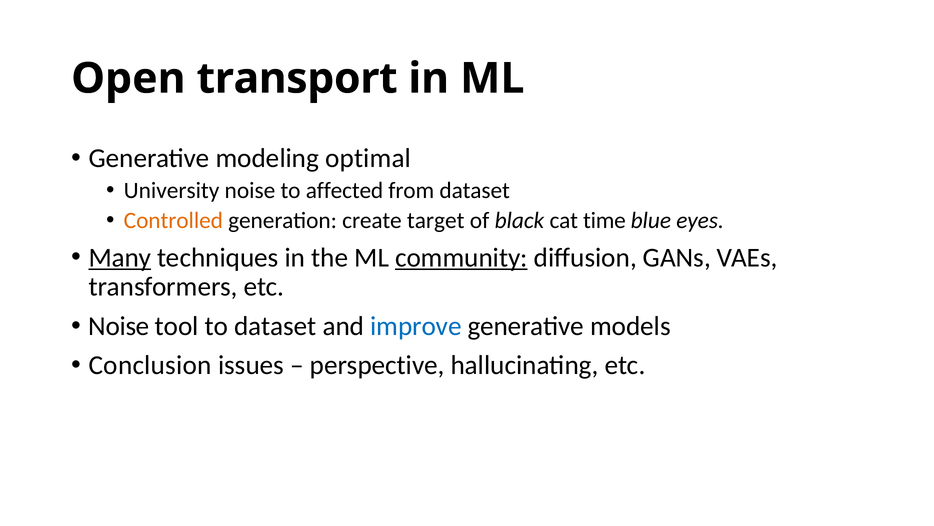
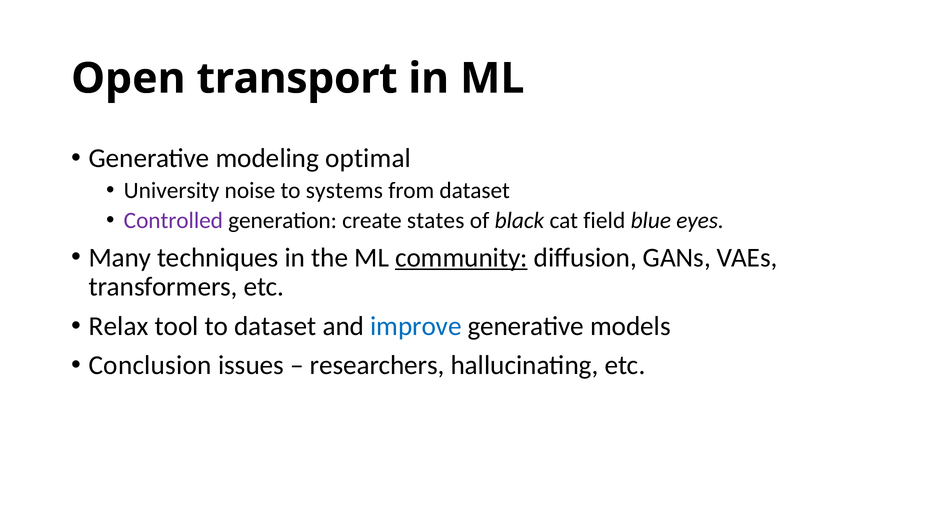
affected: affected -> systems (344, 190)
Controlled colour: orange -> purple (173, 220)
target: target -> states (436, 220)
time: time -> field (604, 220)
Many underline: present -> none (120, 257)
Noise: Noise -> Relax (119, 326)
perspective: perspective -> researchers (377, 365)
